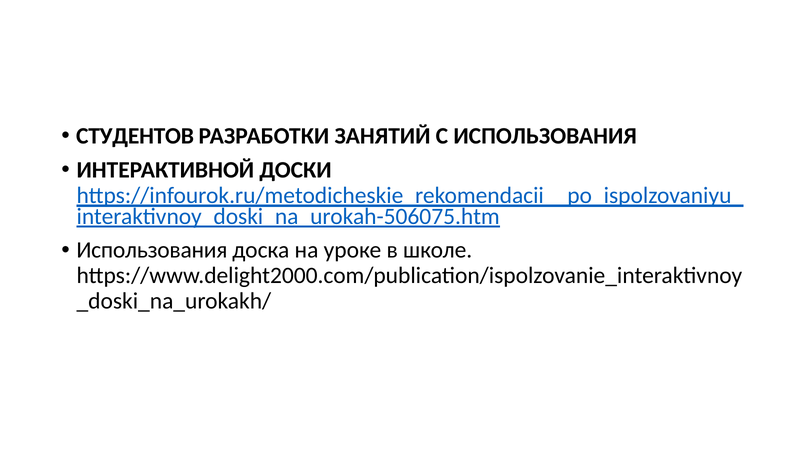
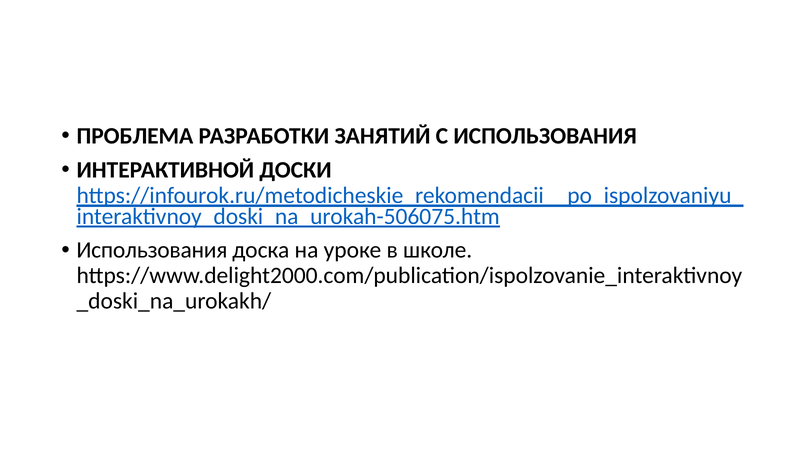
СТУДЕНТОВ: СТУДЕНТОВ -> ПРОБЛЕМА (135, 136)
